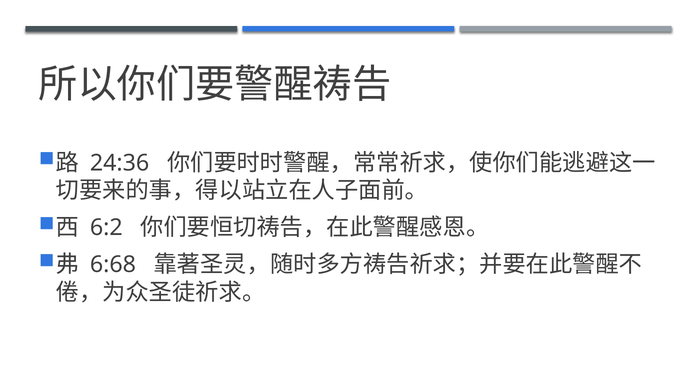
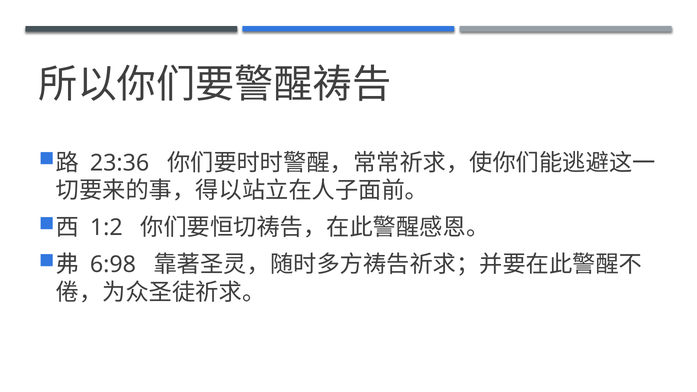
24:36: 24:36 -> 23:36 (120, 163)
6:2: 6:2 -> 1:2 (106, 228)
6:68: 6:68 -> 6:98 (113, 265)
